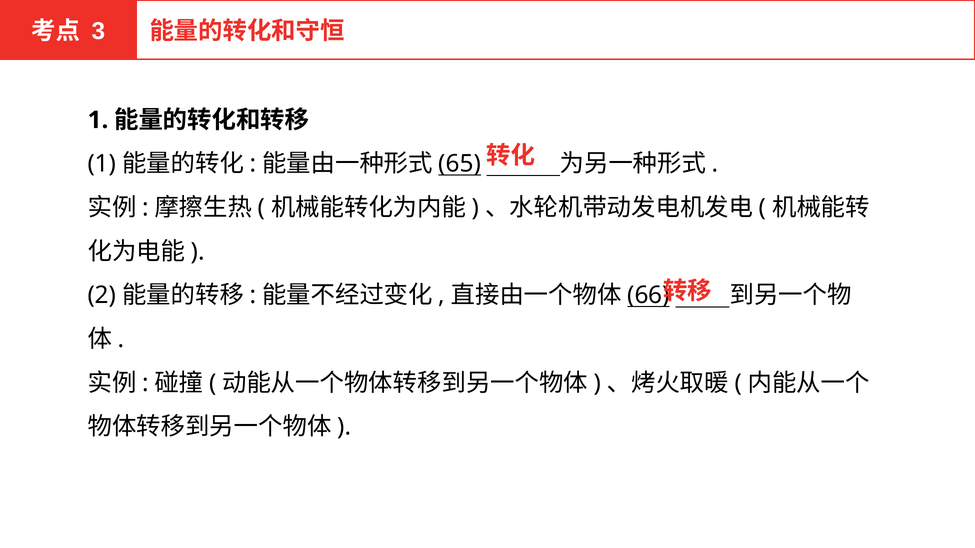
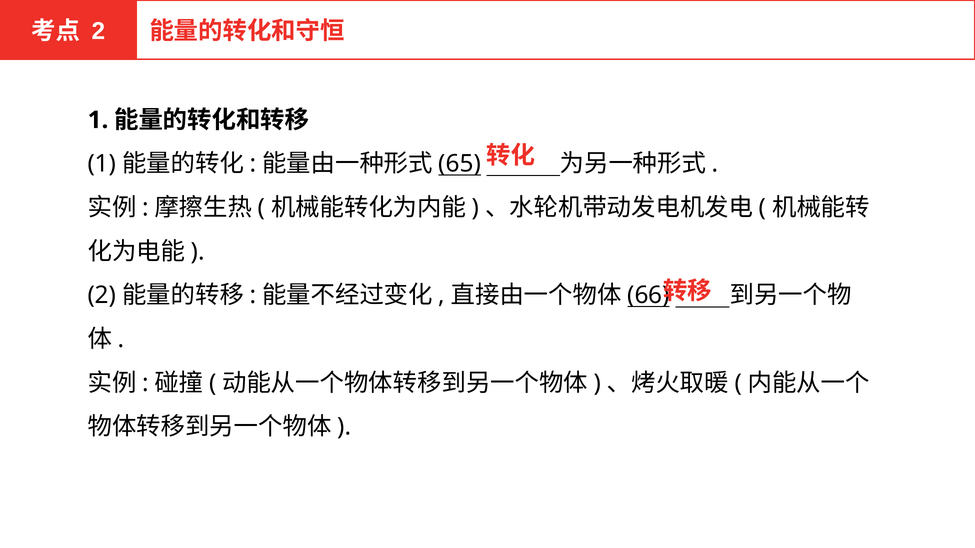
3: 3 -> 2 (98, 31)
